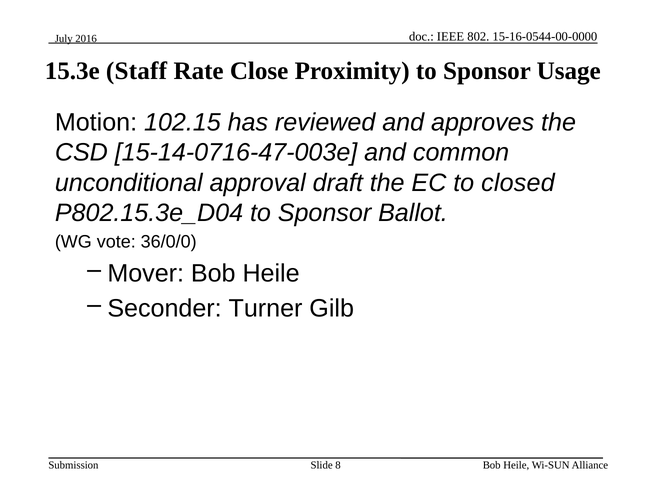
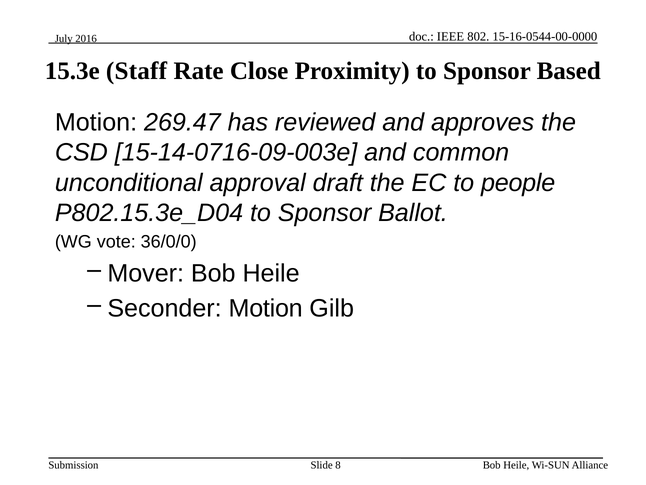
Usage: Usage -> Based (569, 71)
102.15: 102.15 -> 269.47 (182, 122)
15-14-0716-47-003e: 15-14-0716-47-003e -> 15-14-0716-09-003e (236, 153)
closed: closed -> people (518, 183)
Seconder Turner: Turner -> Motion (266, 308)
